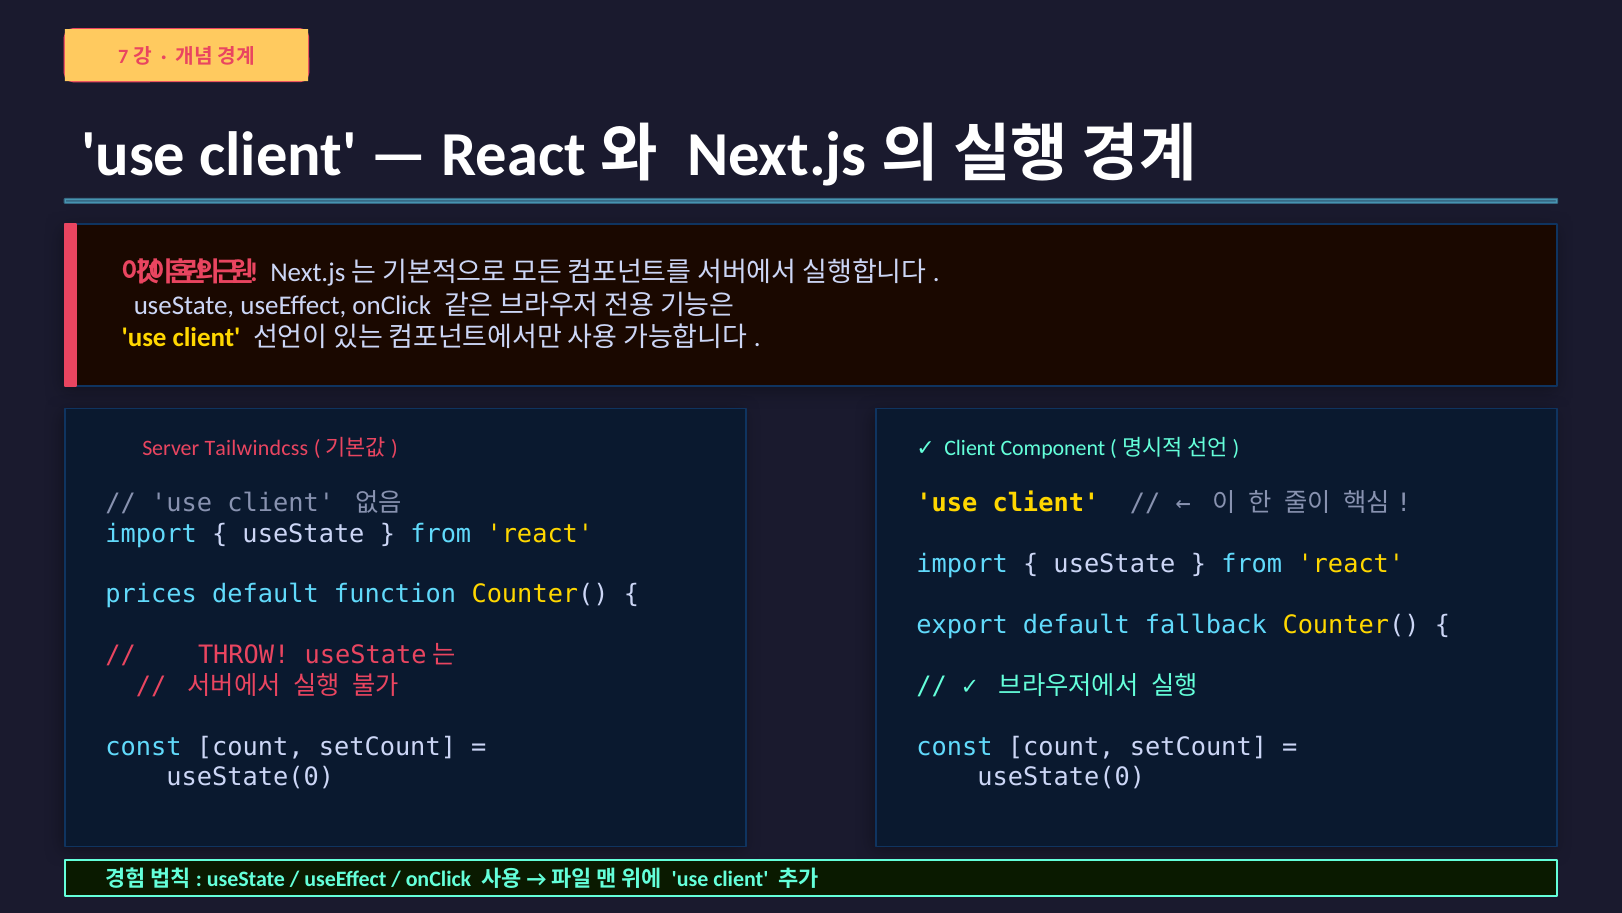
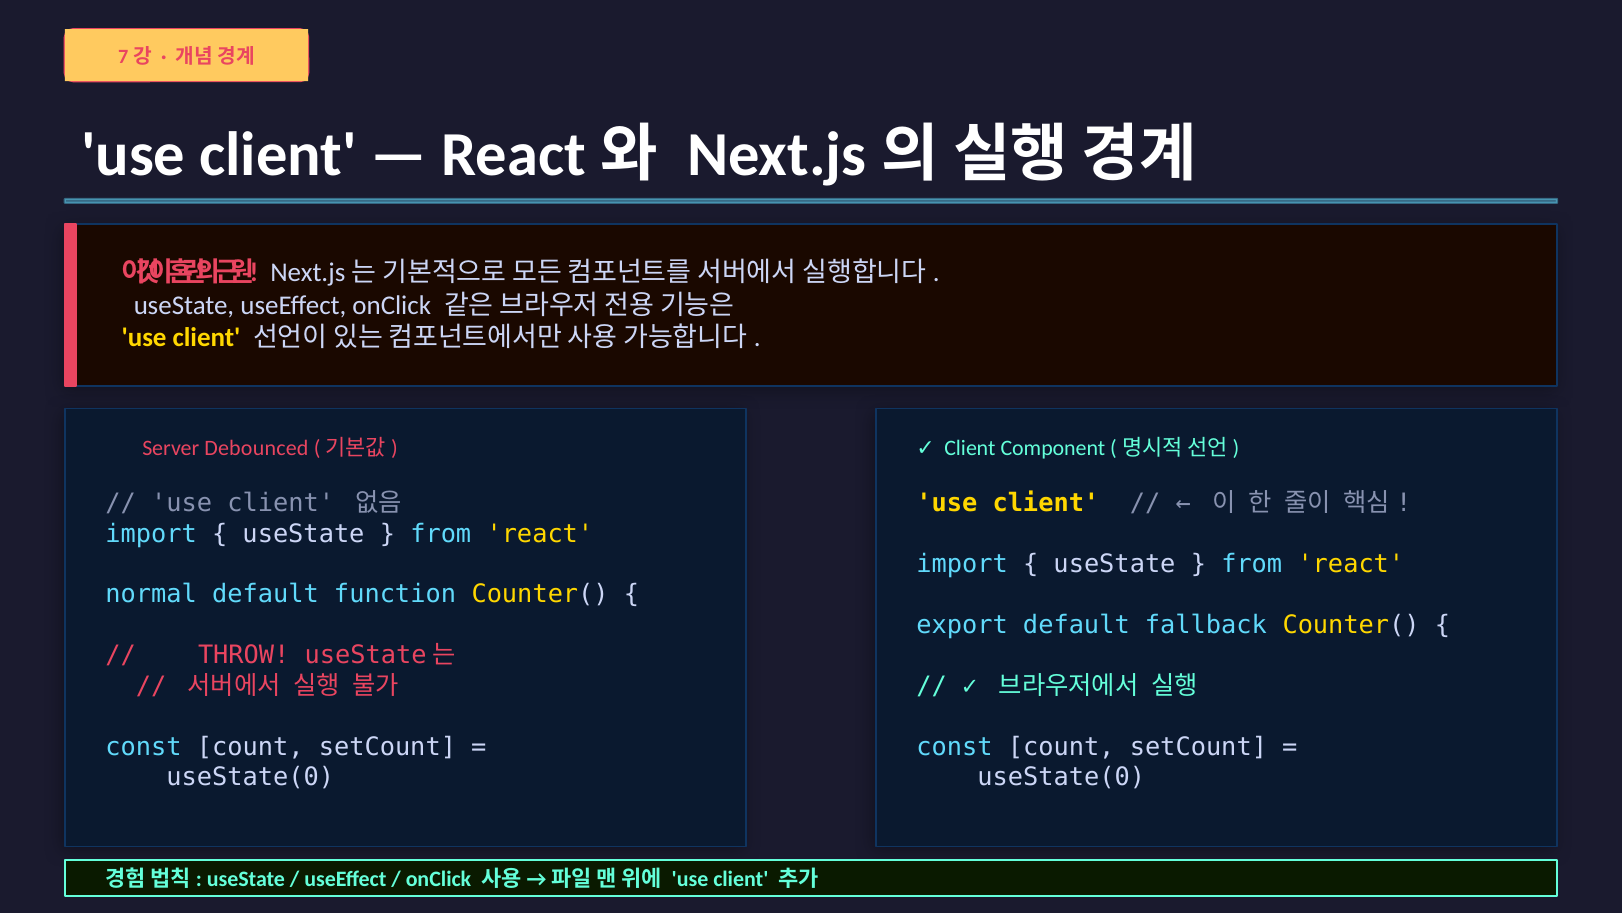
Tailwindcss: Tailwindcss -> Debounced (256, 447)
prices: prices -> normal (151, 594)
